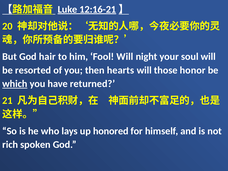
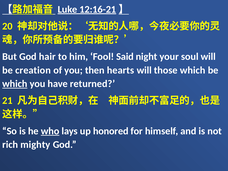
Fool Will: Will -> Said (125, 57)
resorted: resorted -> creation (33, 70)
those honor: honor -> which (193, 70)
who underline: none -> present (50, 131)
spoken: spoken -> mighty (35, 145)
